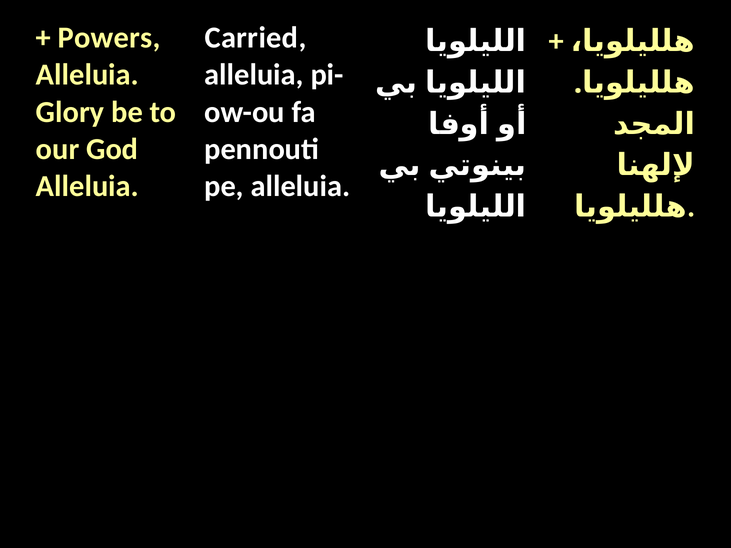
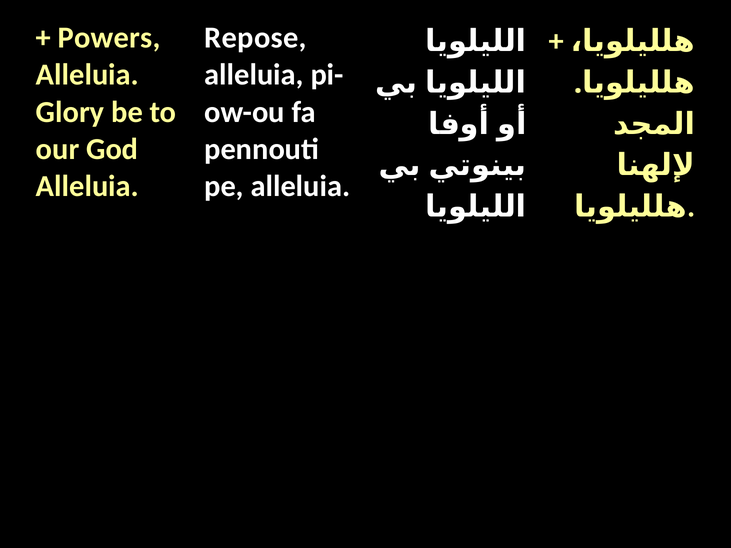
Carried: Carried -> Repose (256, 38)
